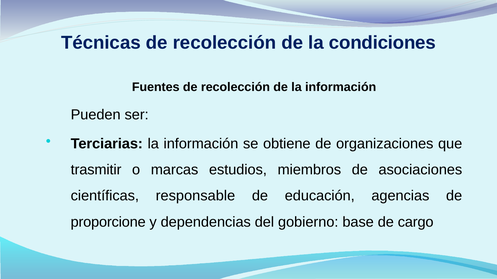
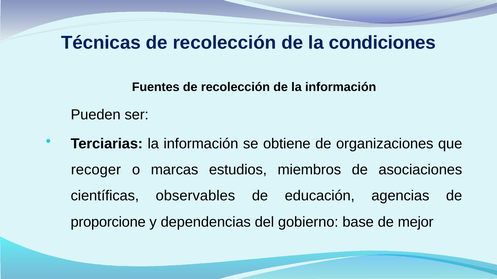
trasmitir: trasmitir -> recoger (96, 170)
responsable: responsable -> observables (195, 196)
cargo: cargo -> mejor (416, 222)
